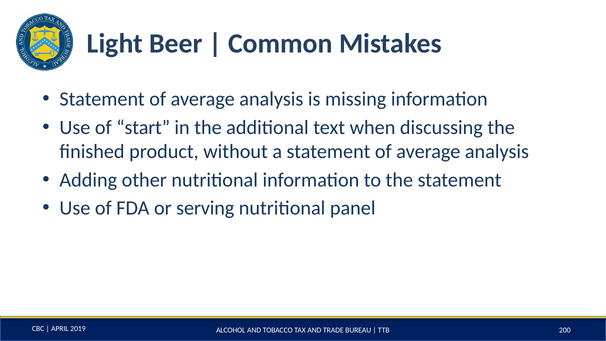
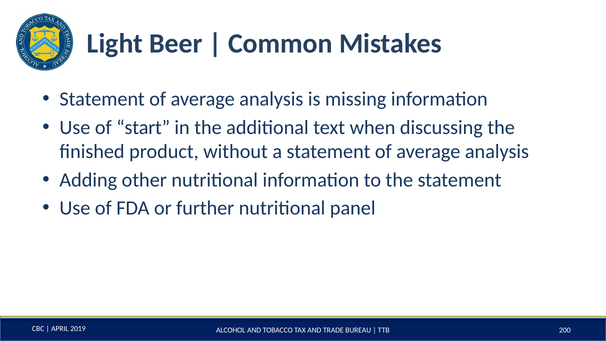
serving: serving -> further (205, 208)
